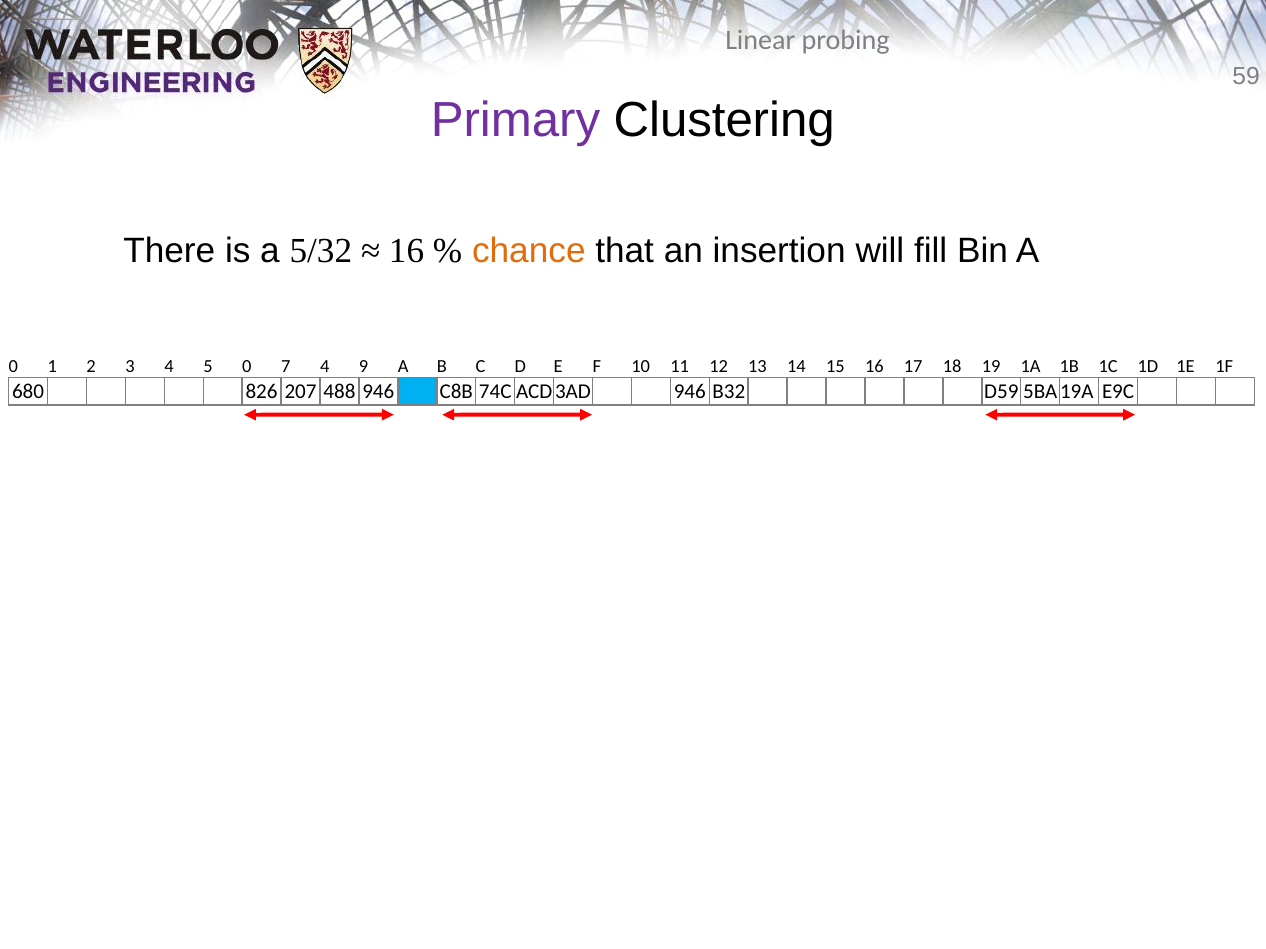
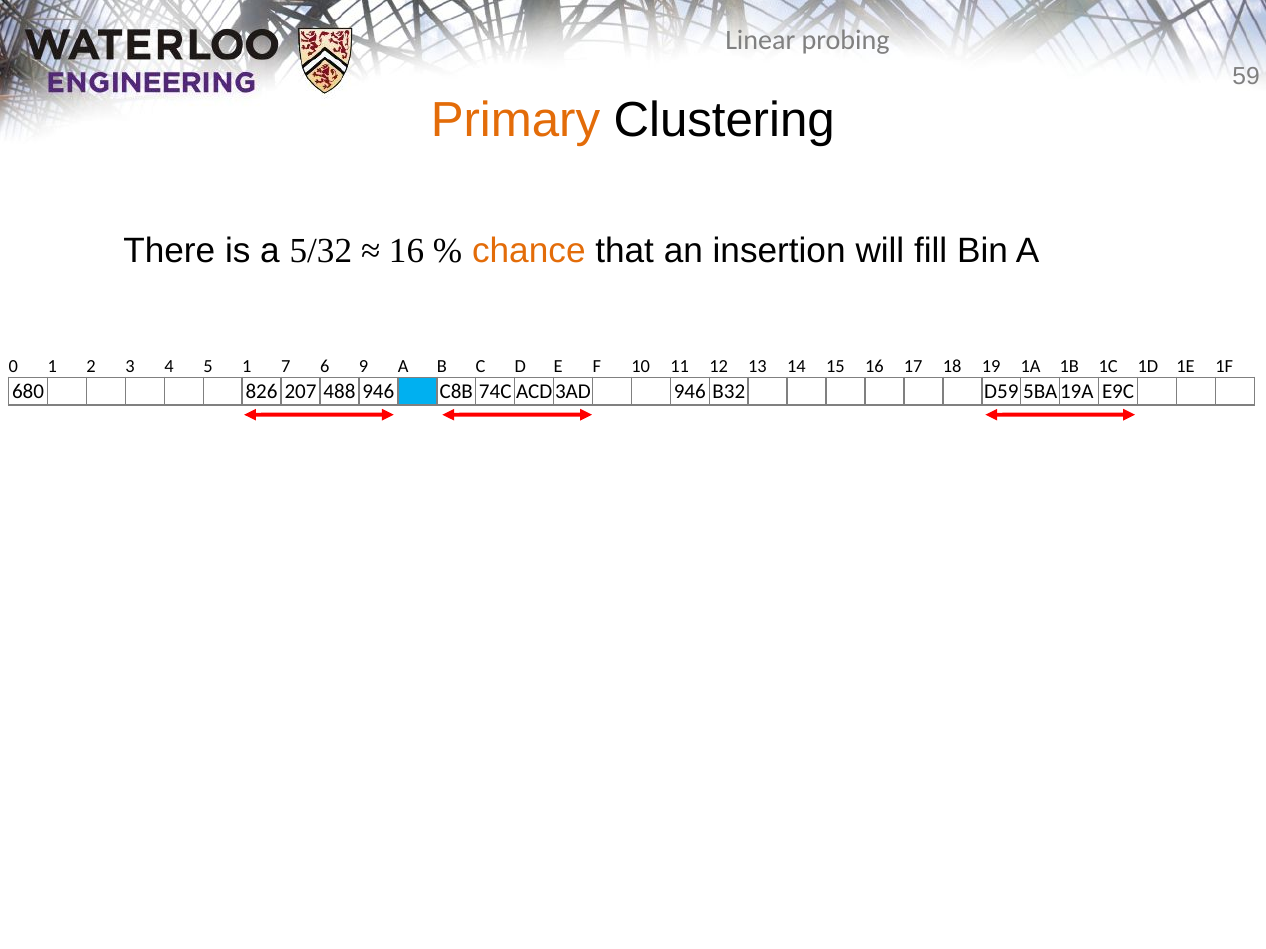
Primary colour: purple -> orange (515, 121)
5 0: 0 -> 1 (247, 367)
7 4: 4 -> 6 (325, 367)
